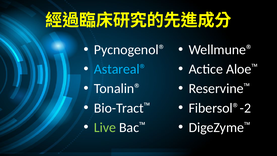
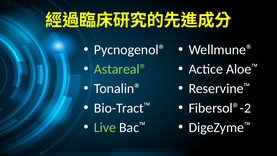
Astareal® colour: light blue -> light green (120, 69)
